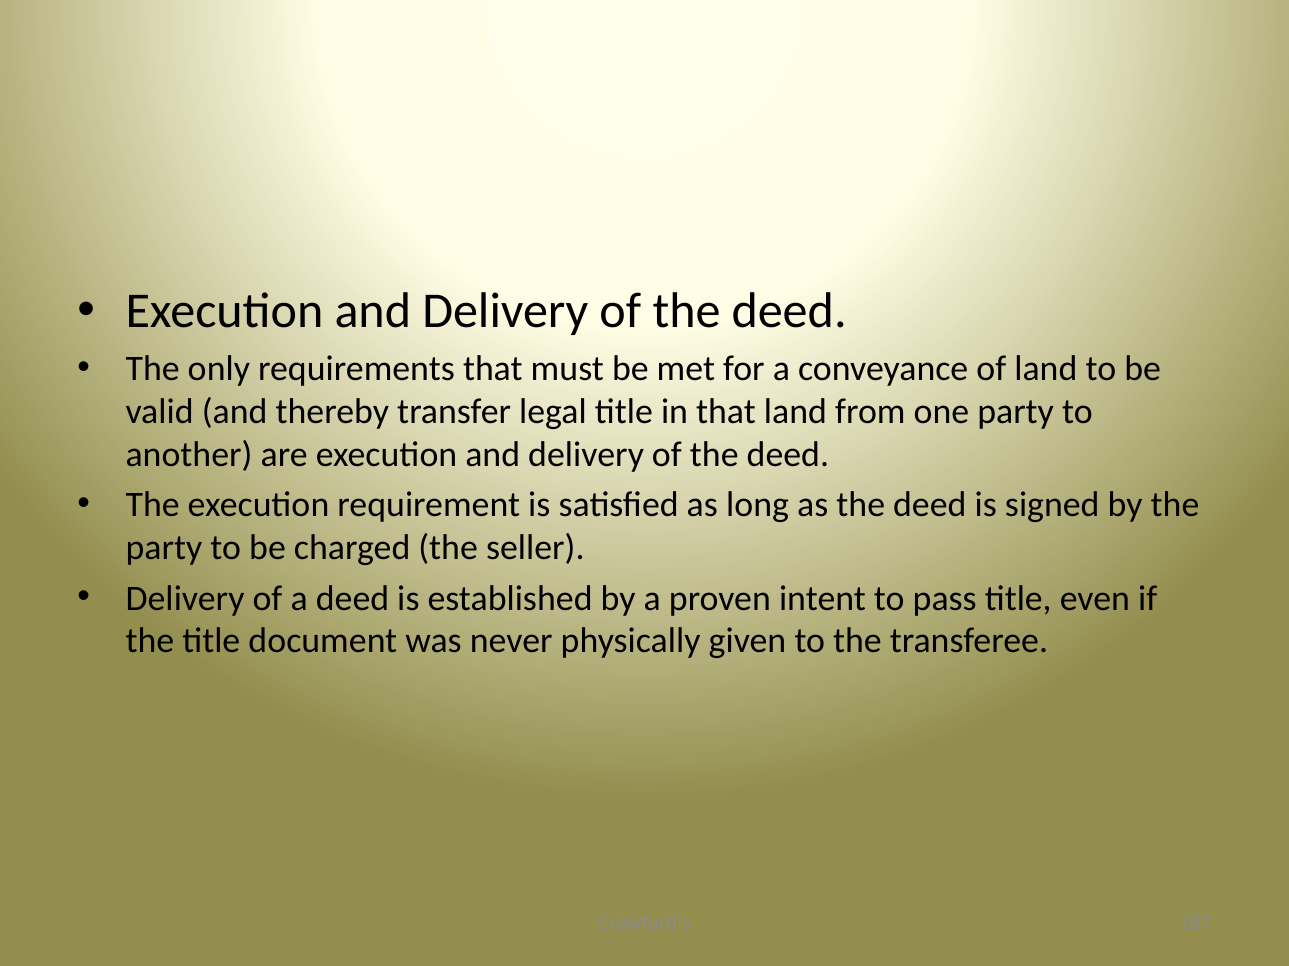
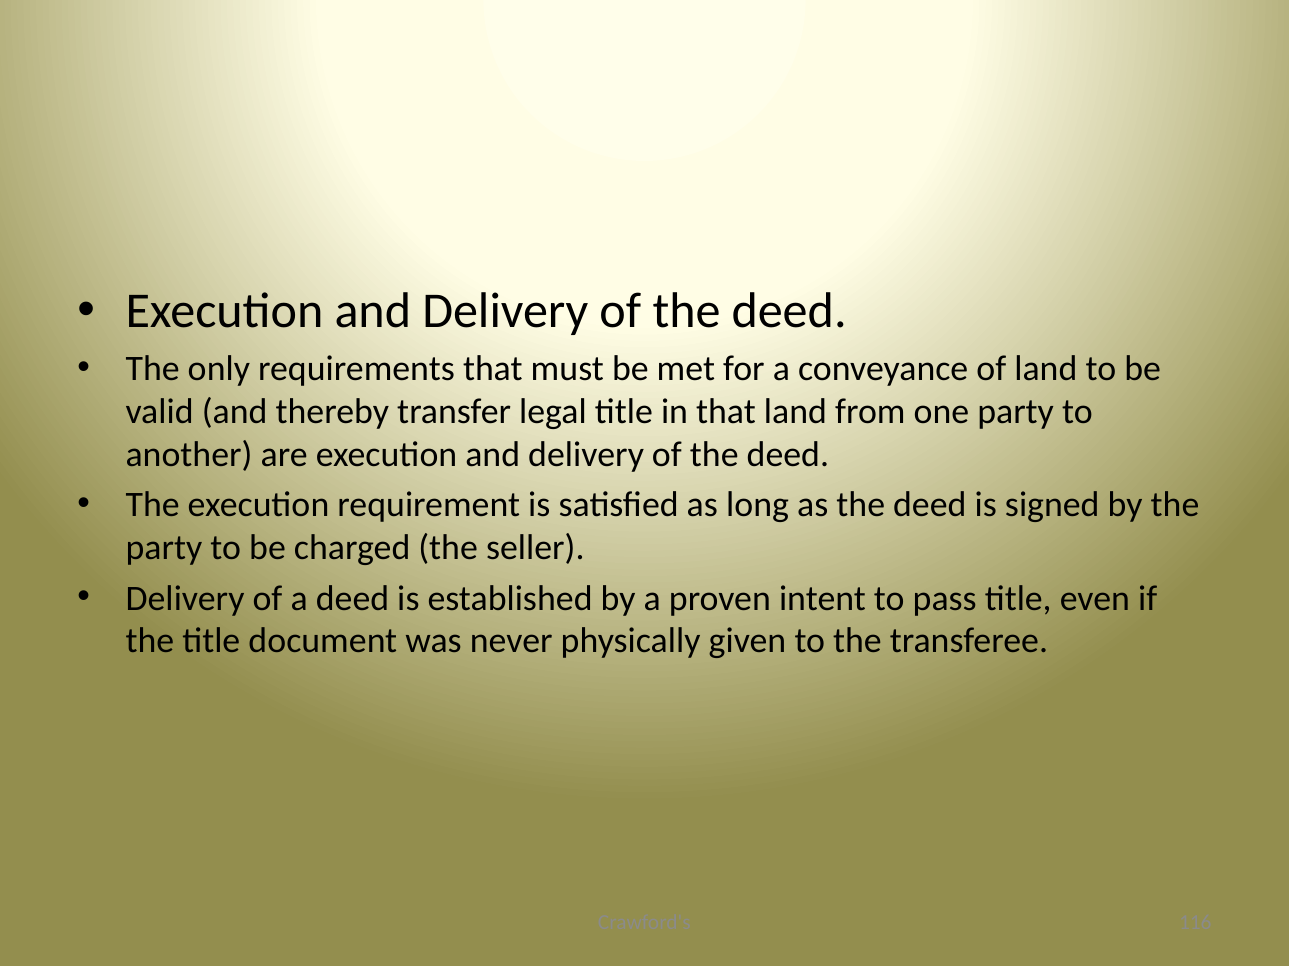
187: 187 -> 116 (1195, 923)
